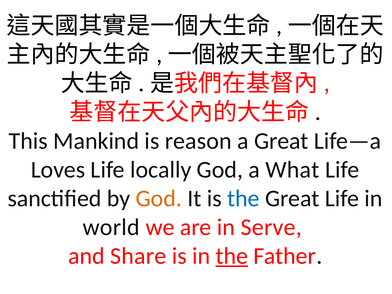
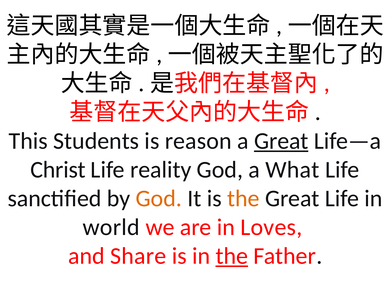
Mankind: Mankind -> Students (96, 141)
Great underline: none -> present (281, 141)
Loves: Loves -> Christ (58, 170)
locally: locally -> reality (161, 170)
the colour: blue -> orange (243, 199)
Serve: Serve -> Loves (271, 227)
